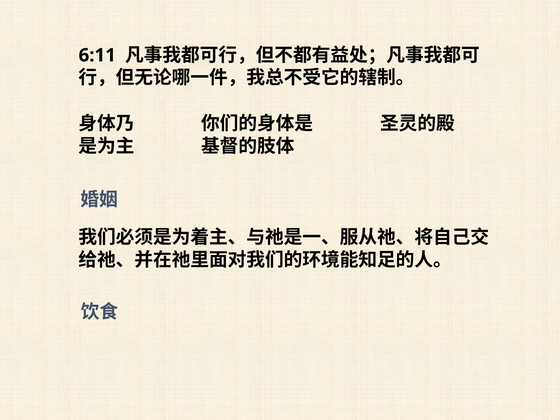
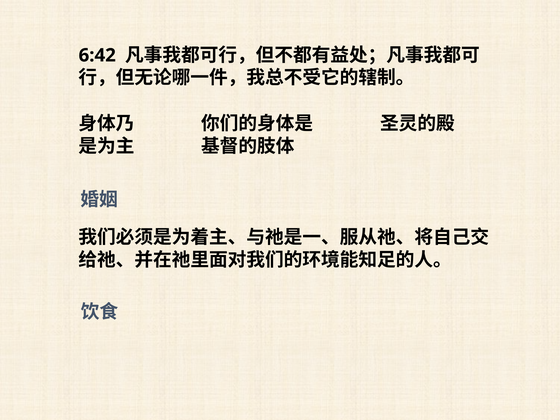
6:11: 6:11 -> 6:42 (97, 55)
